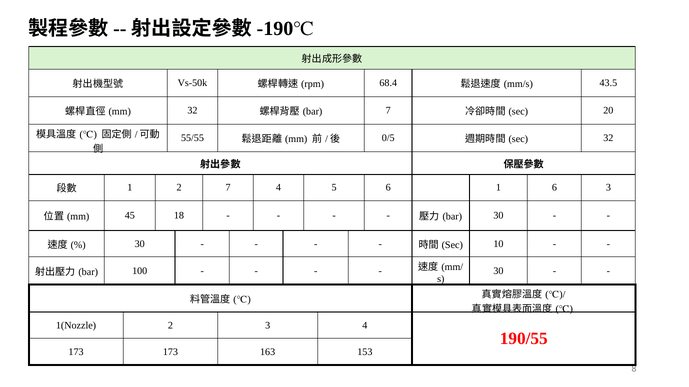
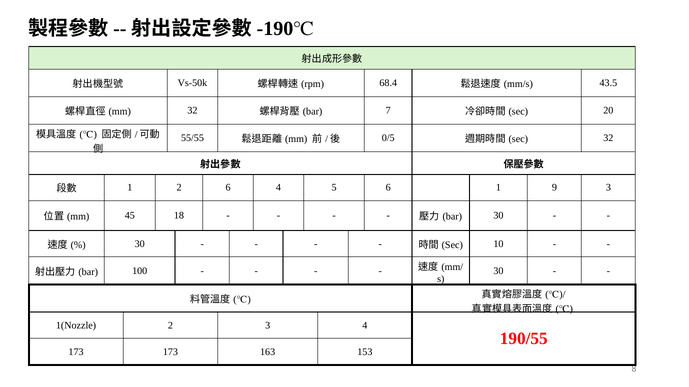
2 7: 7 -> 6 (228, 188)
1 6: 6 -> 9 (554, 188)
